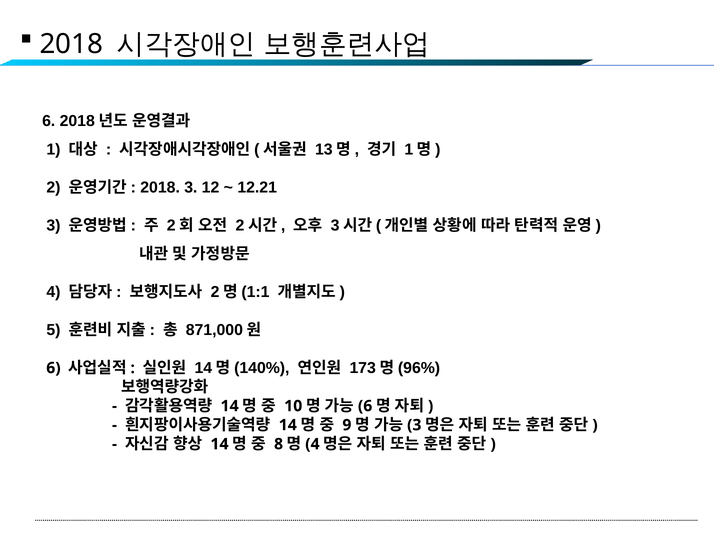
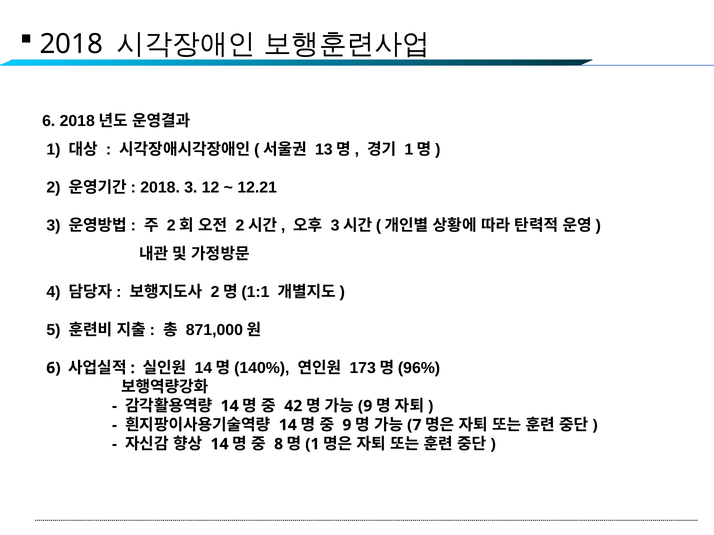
10: 10 -> 42 (293, 406)
6: 6 -> 9 (365, 406)
3: 3 -> 7 (414, 425)
4: 4 -> 1 (312, 444)
